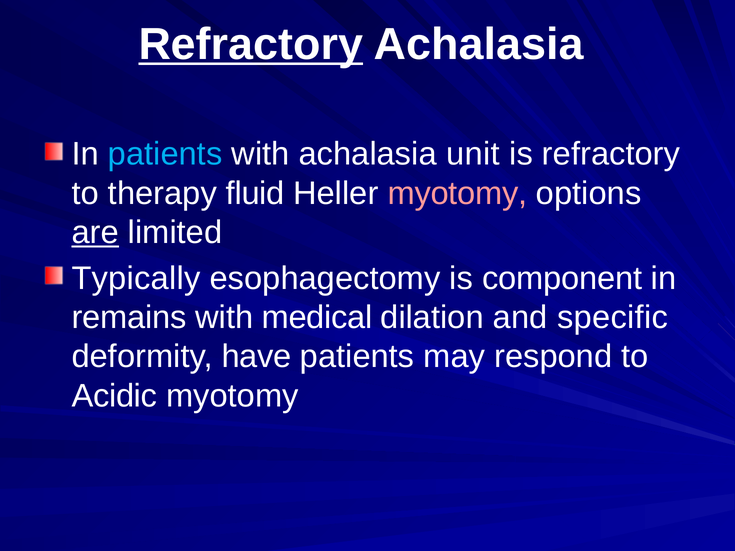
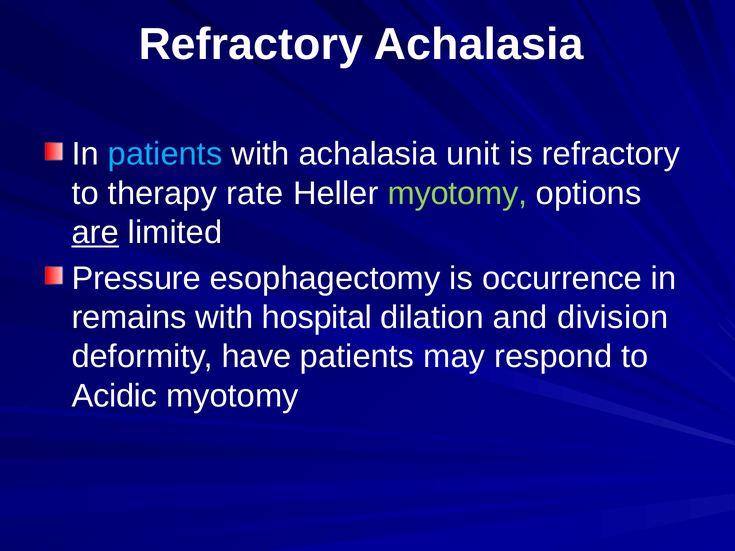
Refractory underline: present -> none (251, 44)
fluid: fluid -> rate (255, 193)
myotomy colour: pink -> light green (457, 193)
Typically: Typically -> Pressure (136, 278)
component: component -> occurrence (562, 278)
medical: medical -> hospital (317, 318)
specific: specific -> division (613, 318)
